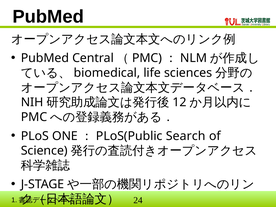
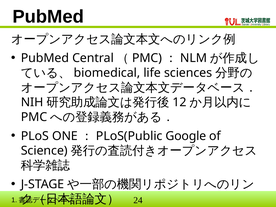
Search: Search -> Google (186, 136)
